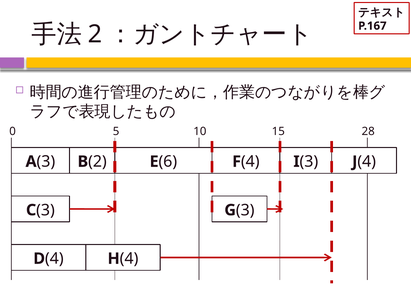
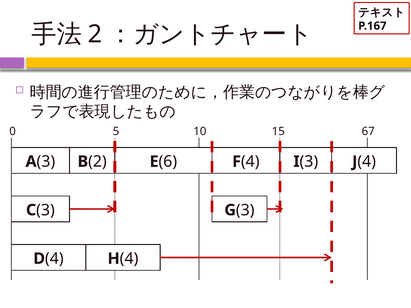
28: 28 -> 67 (368, 131)
